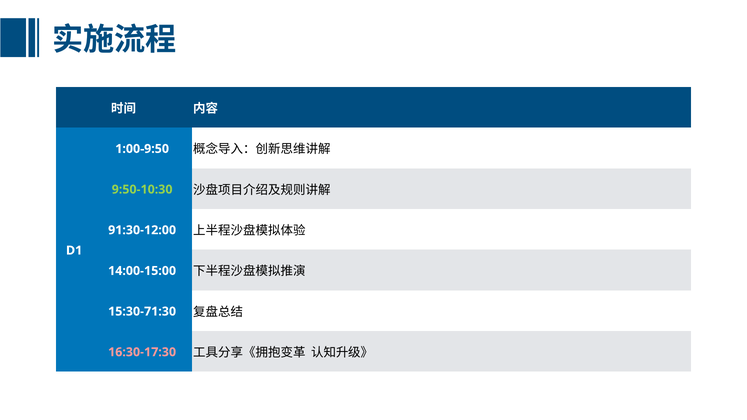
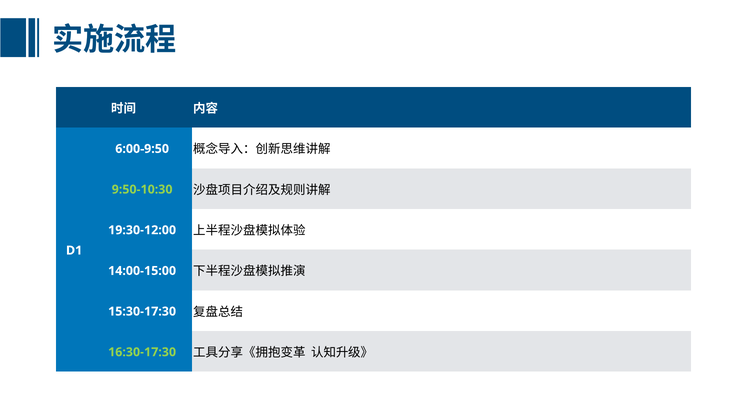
1:00-9:50: 1:00-9:50 -> 6:00-9:50 (142, 149)
91:30-12:00: 91:30-12:00 -> 19:30-12:00 (142, 230)
15:30-71:30: 15:30-71:30 -> 15:30-17:30 (142, 312)
16:30-17:30 colour: pink -> light green (142, 352)
